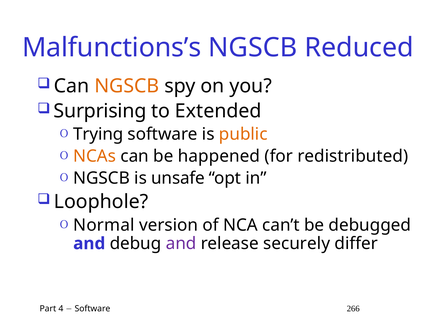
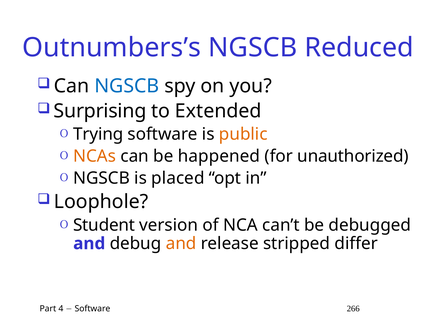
Malfunctions’s: Malfunctions’s -> Outnumbers’s (112, 47)
NGSCB colour: orange -> blue (127, 86)
redistributed: redistributed -> unauthorized (353, 156)
unsafe: unsafe -> placed (178, 178)
Normal: Normal -> Student (104, 225)
and colour: purple -> orange (181, 244)
securely: securely -> stripped (297, 244)
